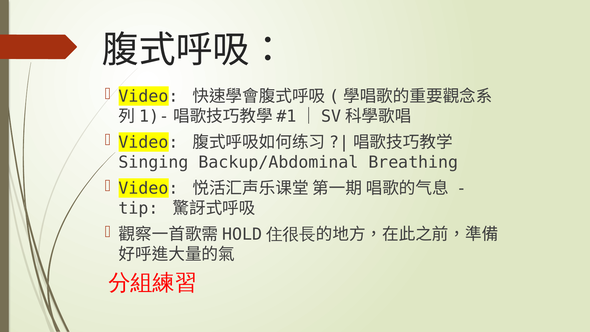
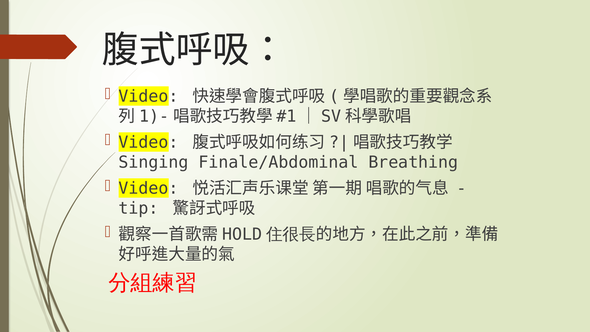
Backup/Abdominal: Backup/Abdominal -> Finale/Abdominal (278, 162)
